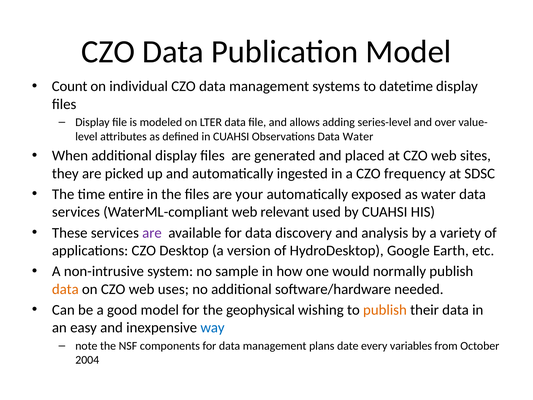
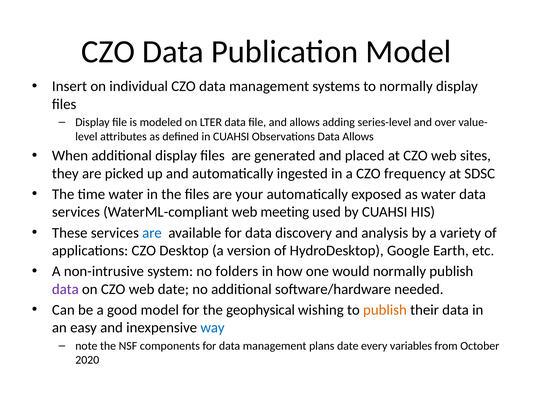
Count: Count -> Insert (69, 86)
to datetime: datetime -> normally (406, 86)
Data Water: Water -> Allows (358, 136)
time entire: entire -> water (126, 194)
relevant: relevant -> meeting (285, 212)
are colour: purple -> blue (152, 233)
sample: sample -> folders (237, 271)
data colour: orange -> purple (65, 289)
web uses: uses -> date (173, 289)
2004: 2004 -> 2020 (87, 360)
